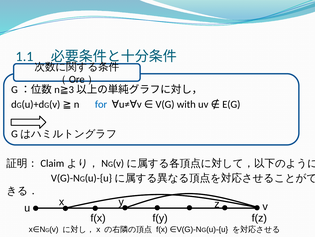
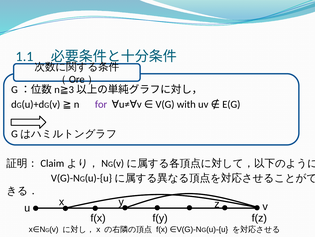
for colour: blue -> purple (101, 104)
